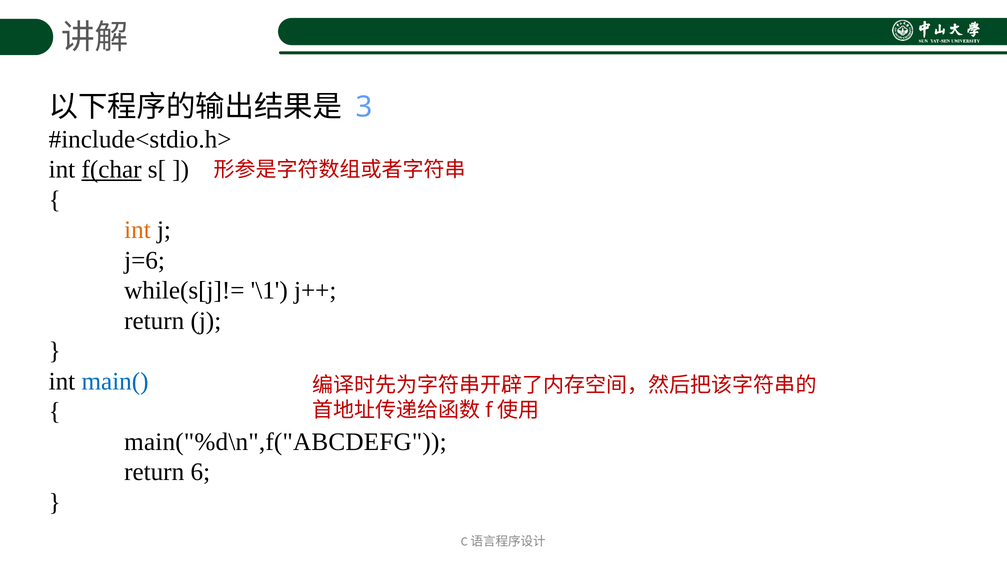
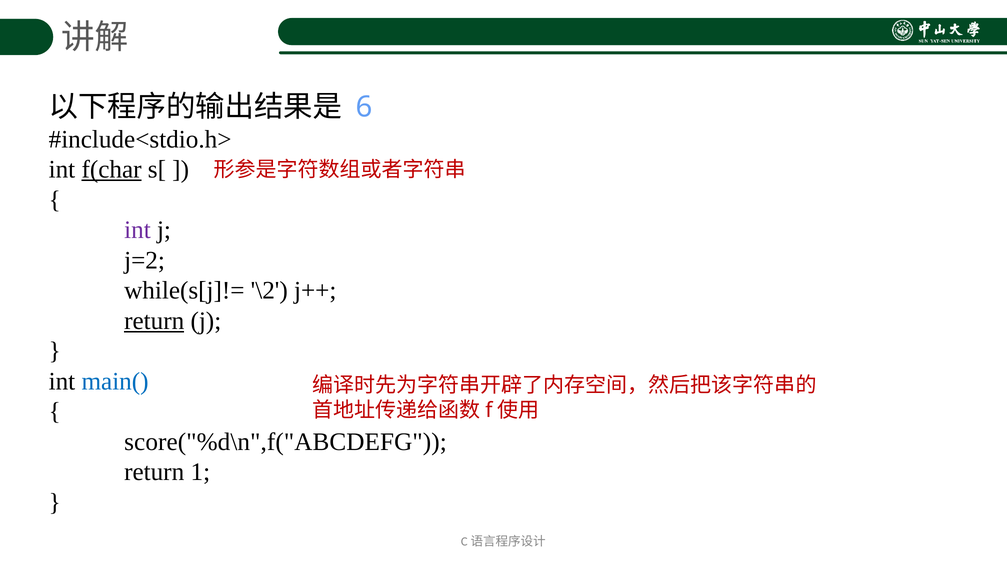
3: 3 -> 6 (364, 107)
int colour: orange -> purple (137, 230)
j=6: j=6 -> j=2 (145, 260)
\1: \1 -> \2 (269, 290)
return underline: none -> present (154, 320)
main("%d\n",f("ABCDEFG: main("%d\n",f("ABCDEFG -> score("%d\n",f("ABCDEFG (285, 441)
6: 6 -> 1 (200, 472)
